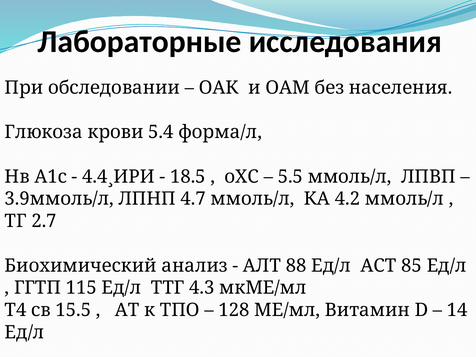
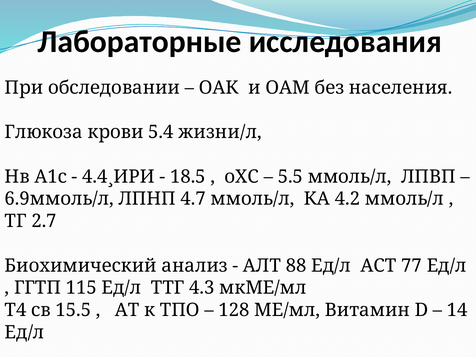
форма/л: форма/л -> жизни/л (220, 132)
3.9ммоль/л: 3.9ммоль/л -> 6.9ммоль/л (59, 199)
85: 85 -> 77 (412, 266)
